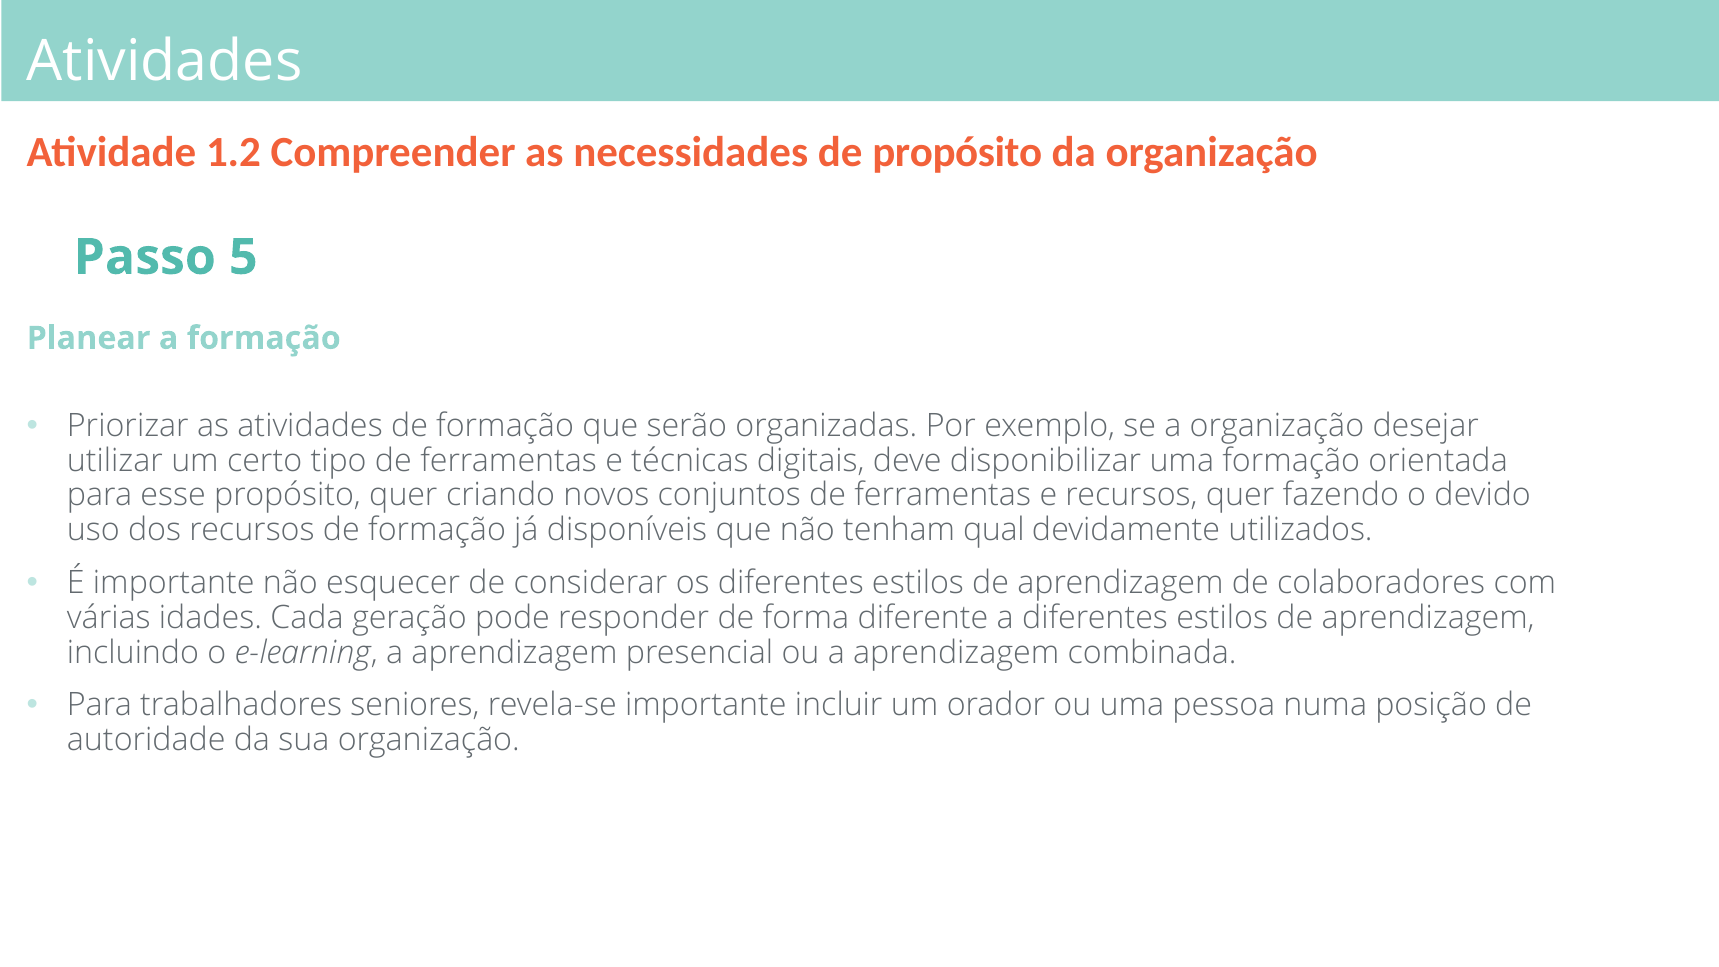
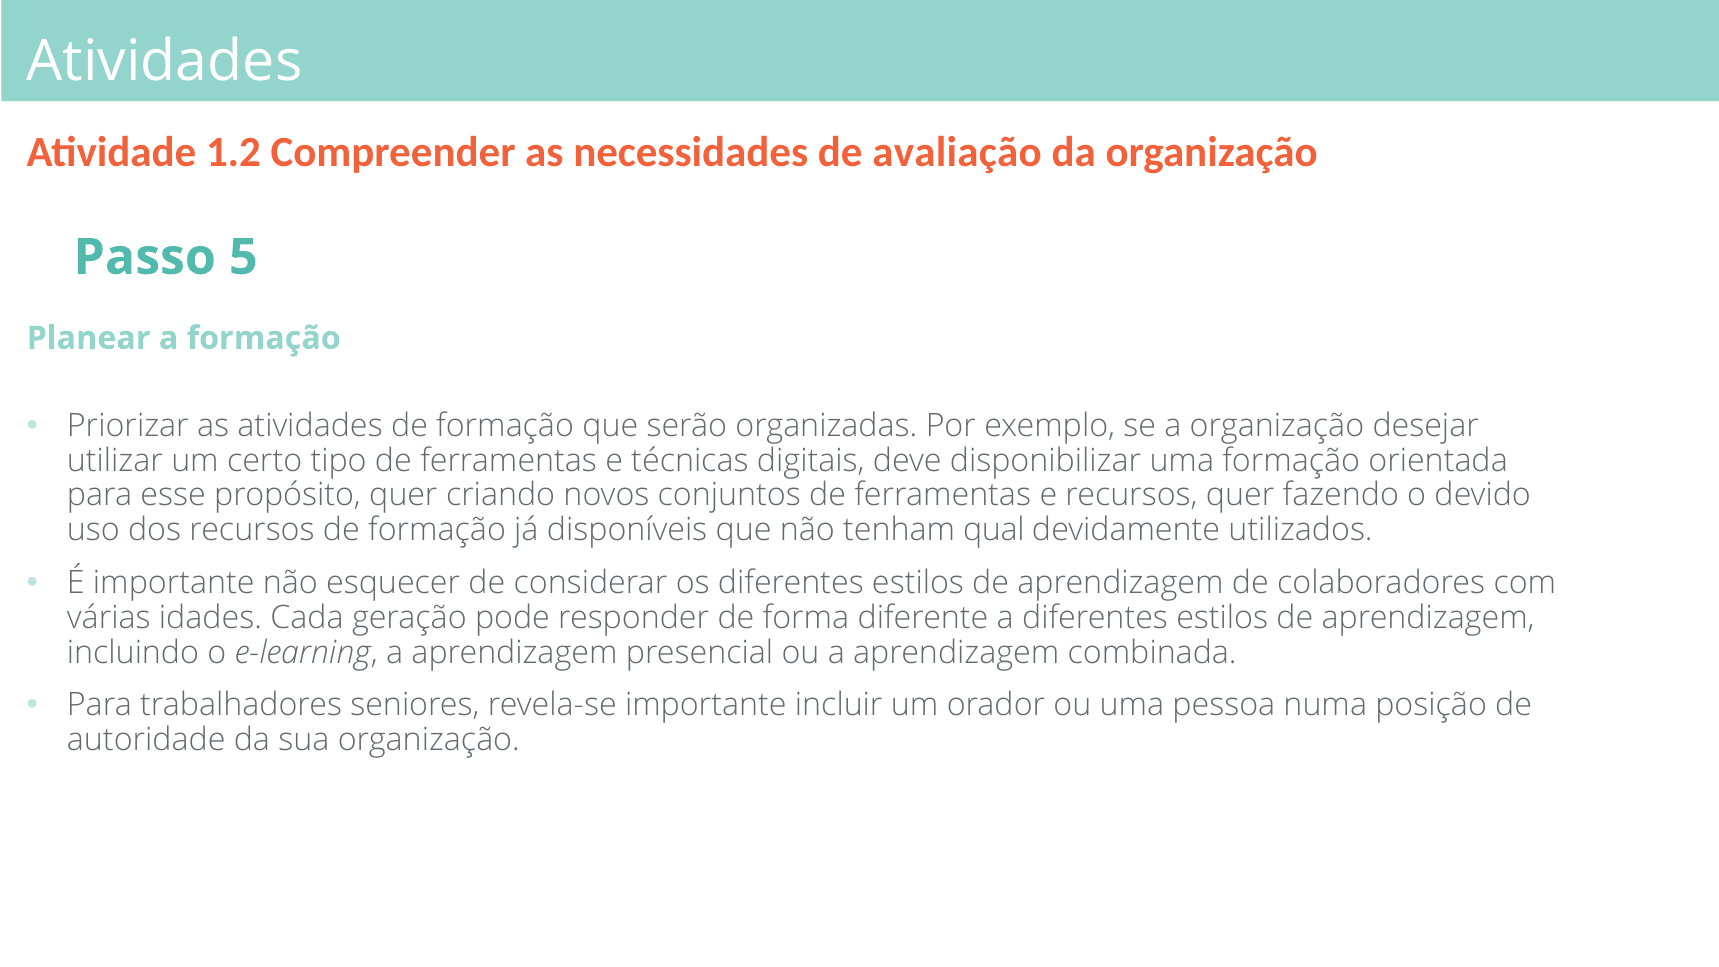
de propósito: propósito -> avaliação (957, 153)
